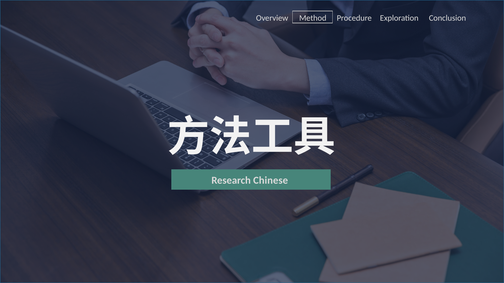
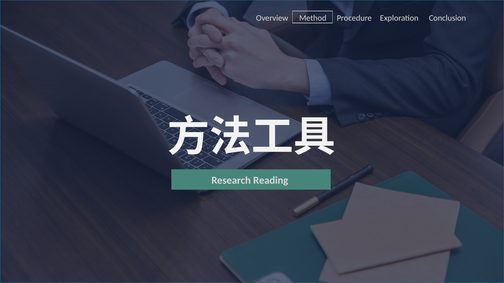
Chinese: Chinese -> Reading (271, 181)
